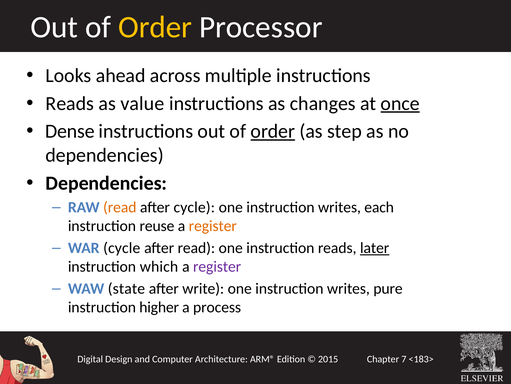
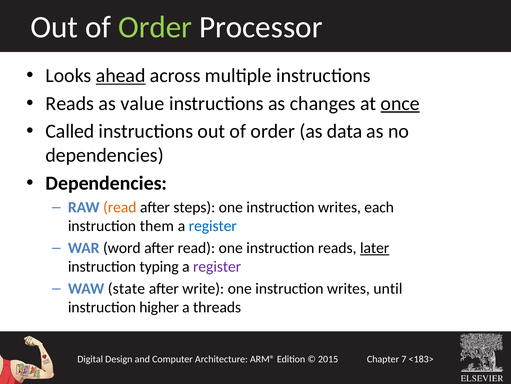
Order colour: yellow -> light green (155, 27)
ahead underline: none -> present (121, 75)
Dense: Dense -> Called (70, 131)
order underline: present -> none (273, 131)
step: step -> data (345, 131)
after cycle: cycle -> steps (194, 207)
reuse: reuse -> them (157, 226)
register colour: orange -> blue (213, 226)
WAR cycle: cycle -> word (122, 248)
which: which -> typing (159, 266)
pure: pure -> until (388, 288)
process: process -> threads (217, 307)
